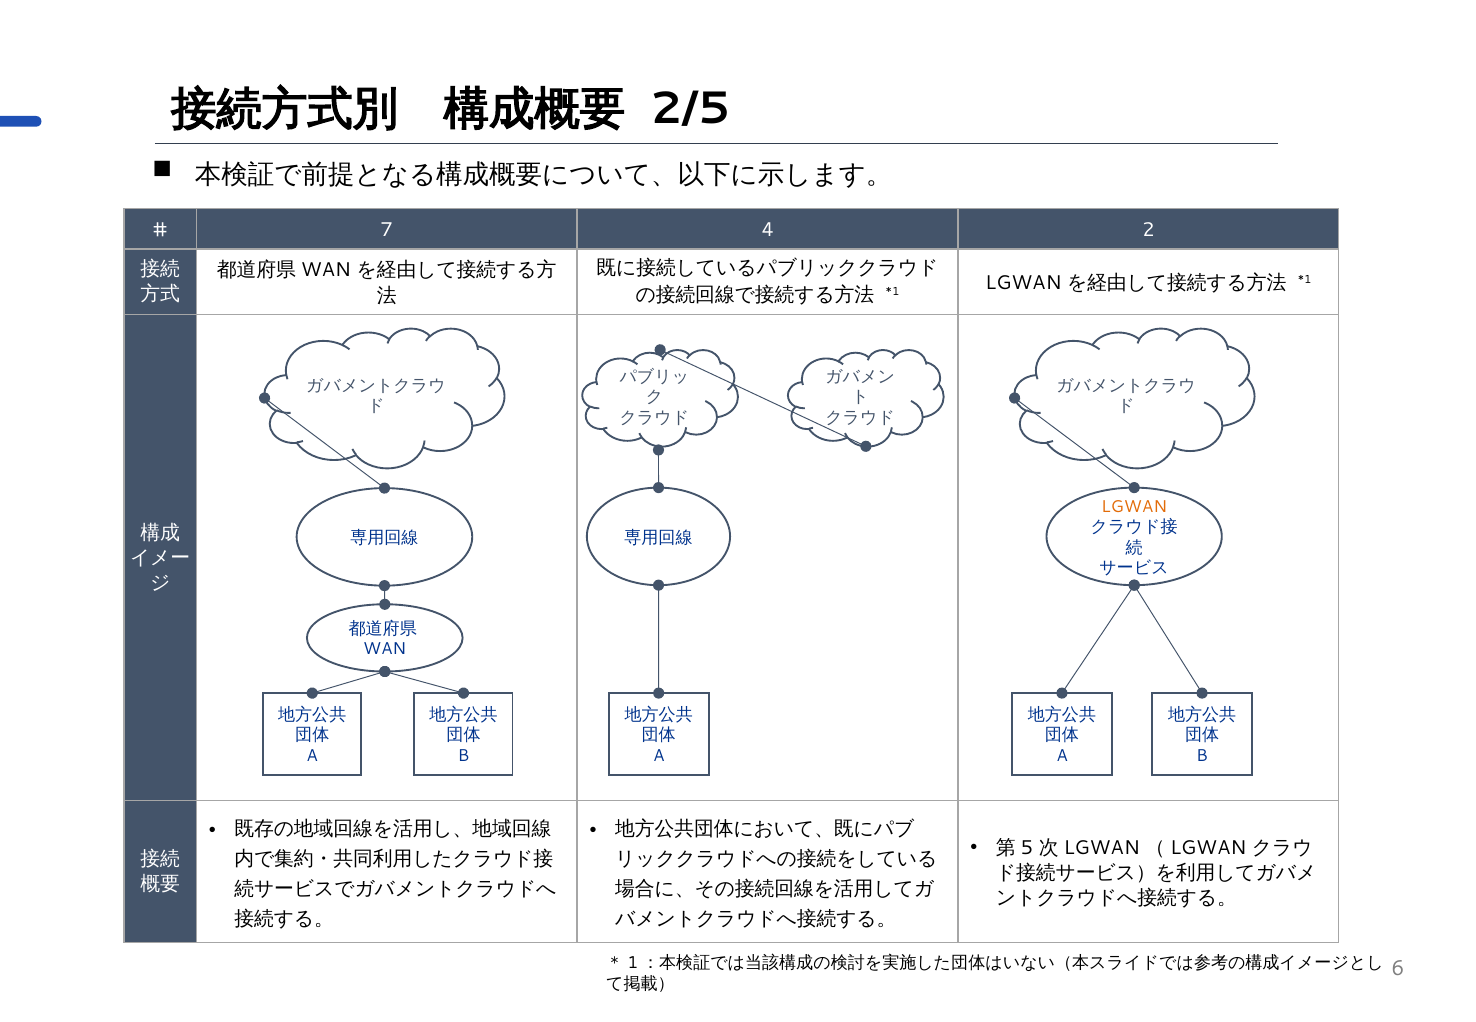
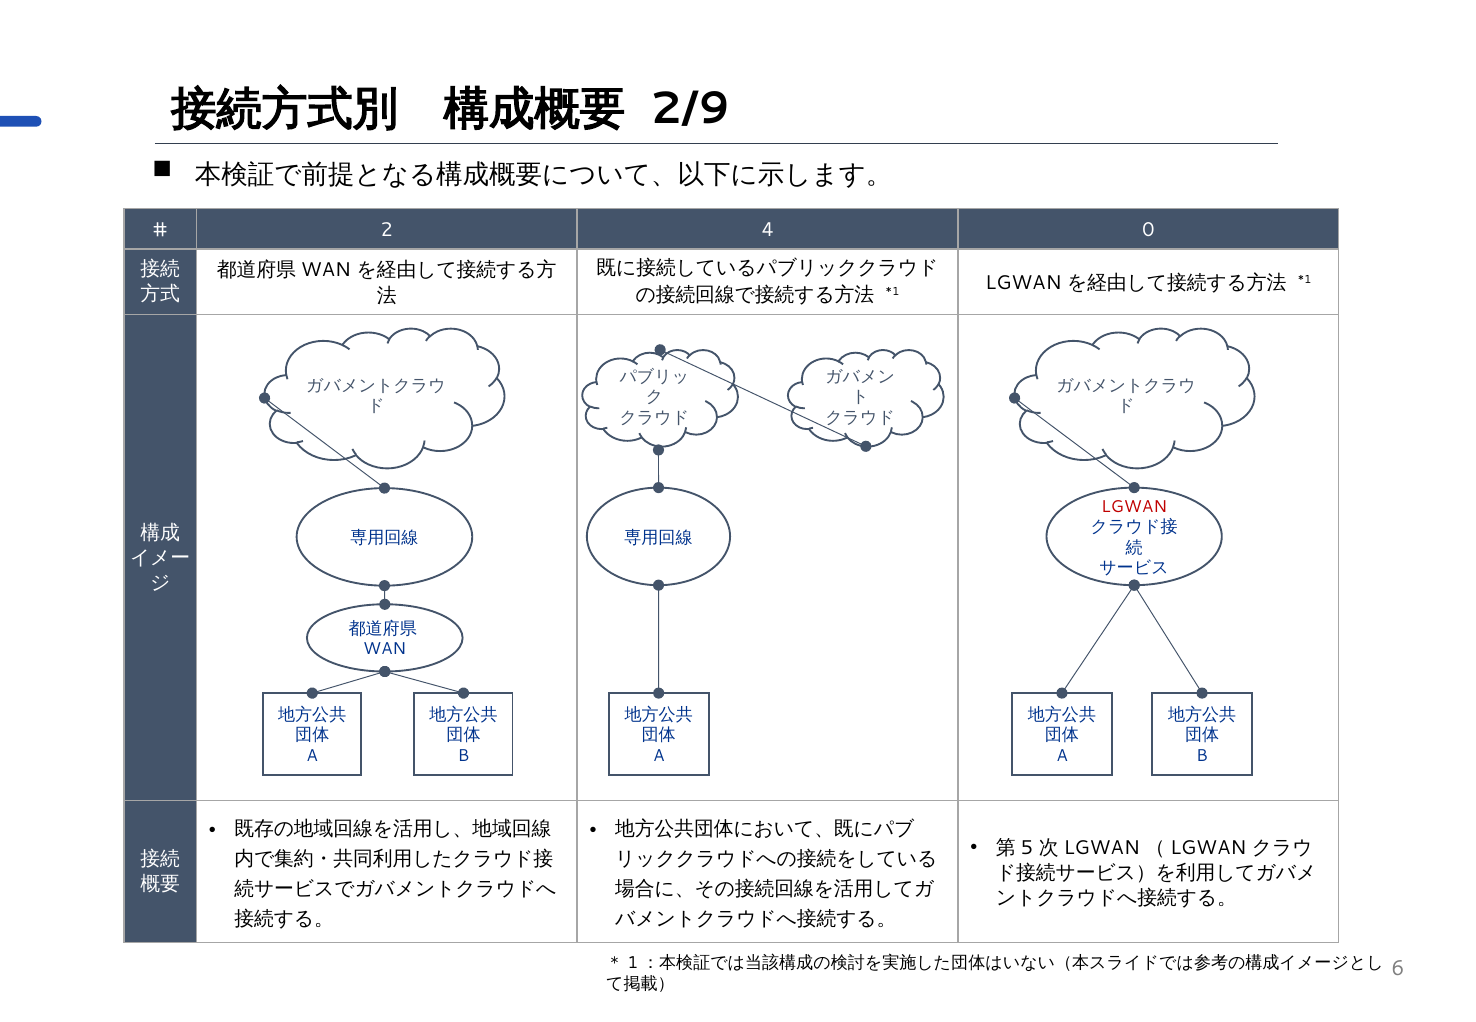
2/5: 2/5 -> 2/9 (690, 109)
7: 7 -> 2 (387, 230)
2: 2 -> 0 (1148, 230)
LGWAN colour: orange -> red (1134, 507)
